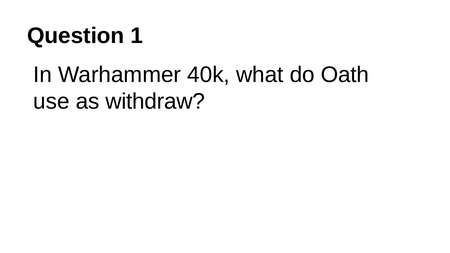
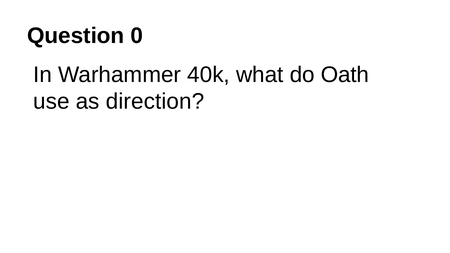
1: 1 -> 0 (137, 36)
withdraw: withdraw -> direction (155, 102)
